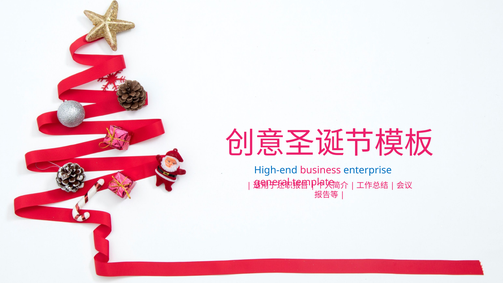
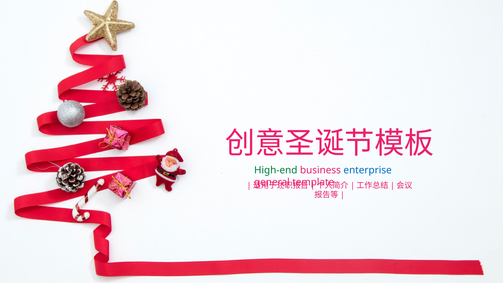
High-end colour: blue -> green (276, 170)
